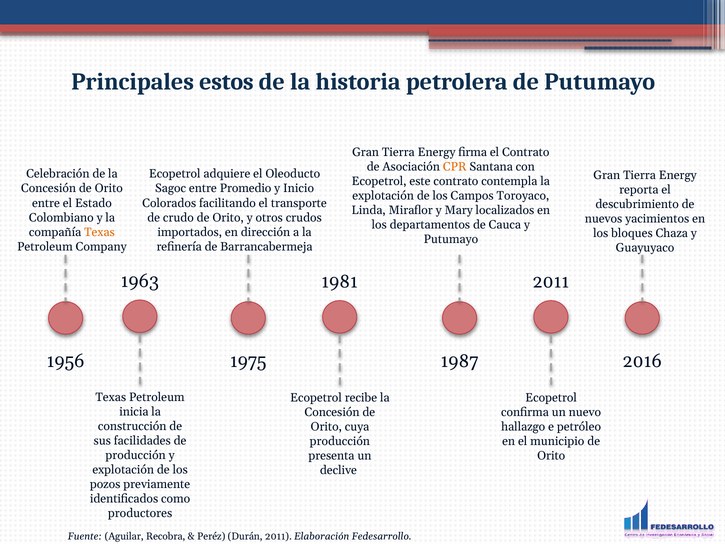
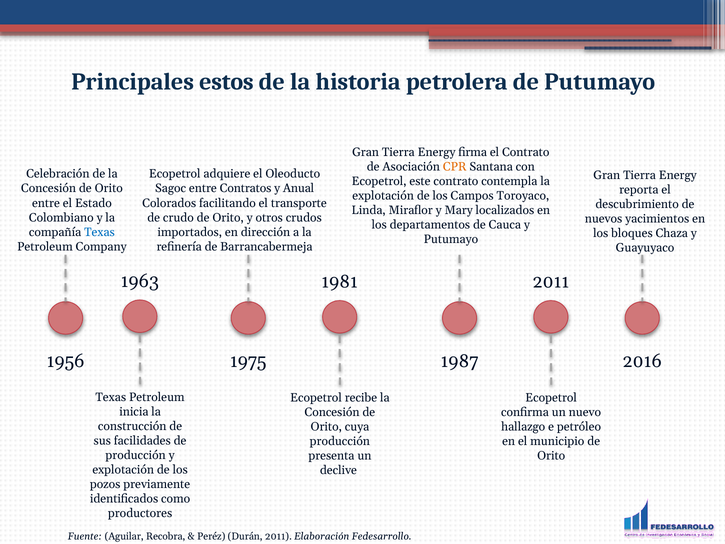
Promedio: Promedio -> Contratos (246, 188)
Inicio: Inicio -> Anual (299, 188)
Texas colour: orange -> blue (99, 232)
